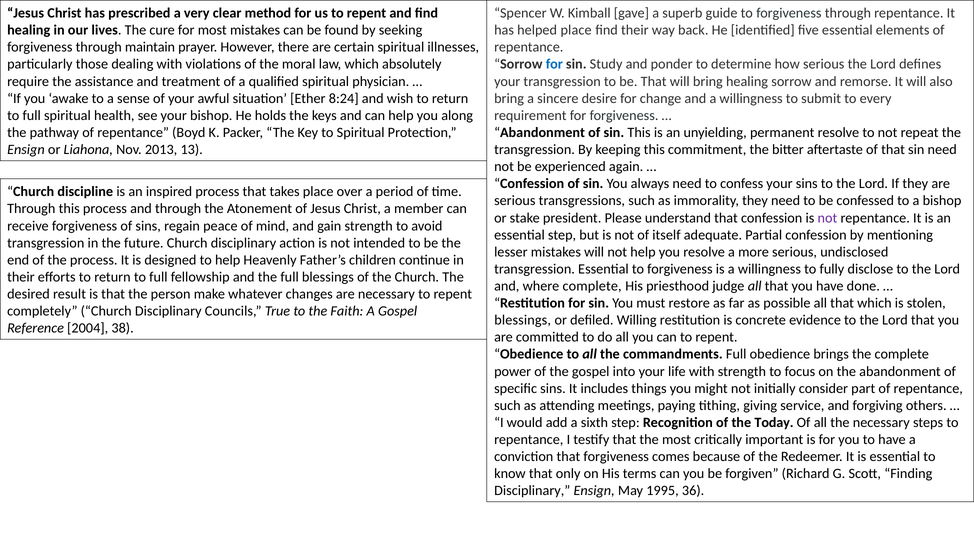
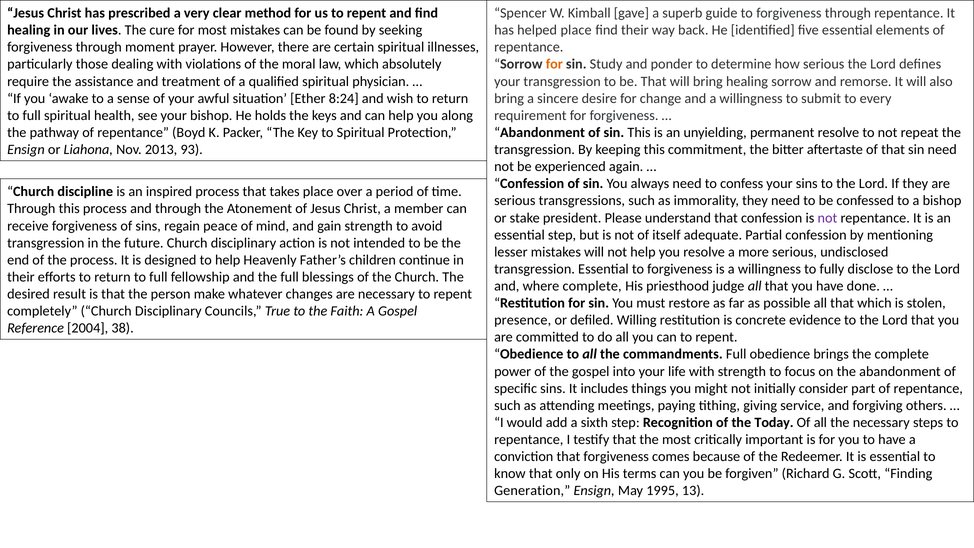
maintain: maintain -> moment (150, 47)
for colour: blue -> orange (554, 64)
13: 13 -> 93 (192, 150)
blessings: blessings -> presence (523, 320)
Disciplinary: Disciplinary -> Generation (532, 491)
36: 36 -> 13 (693, 491)
